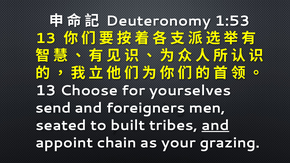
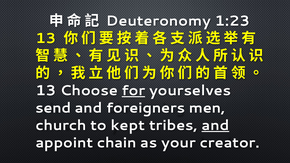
1:53: 1:53 -> 1:23 (232, 21)
for underline: none -> present (133, 91)
seated: seated -> church (61, 125)
built: built -> kept (128, 125)
grazing: grazing -> creator (230, 143)
